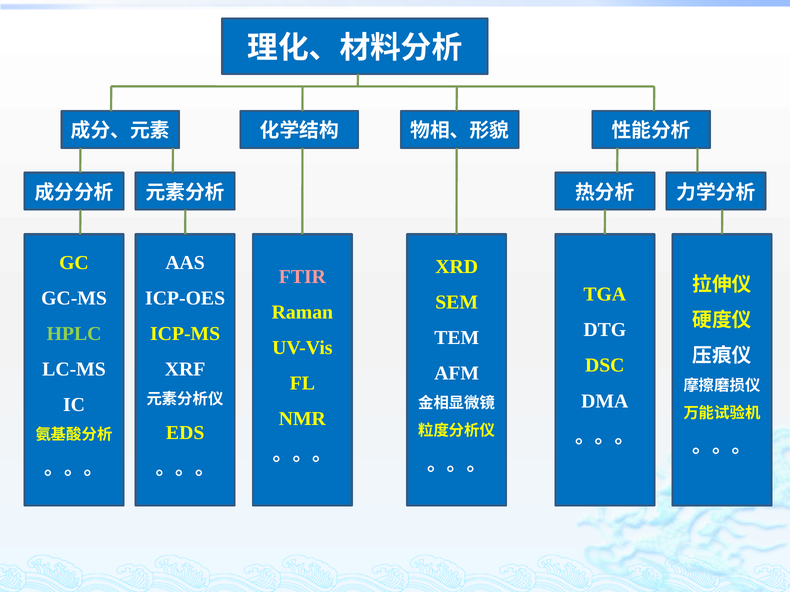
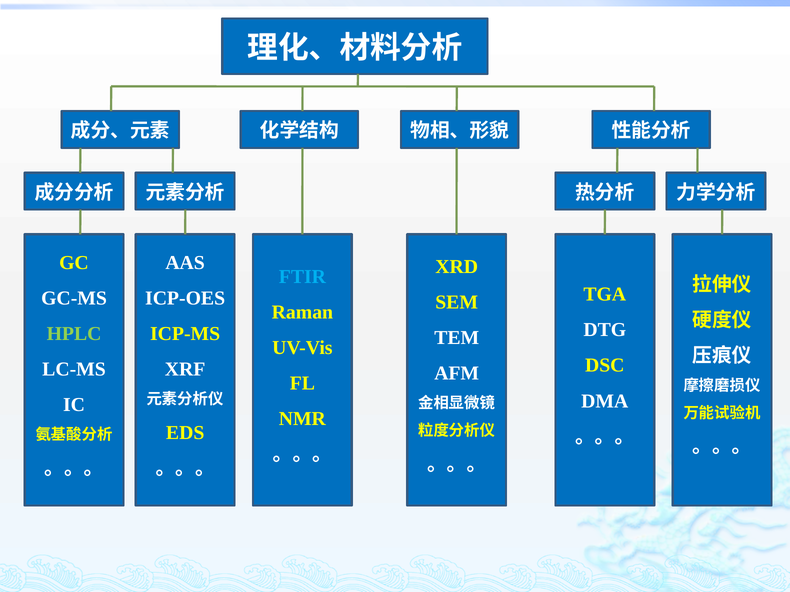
FTIR colour: pink -> light blue (302, 277)
